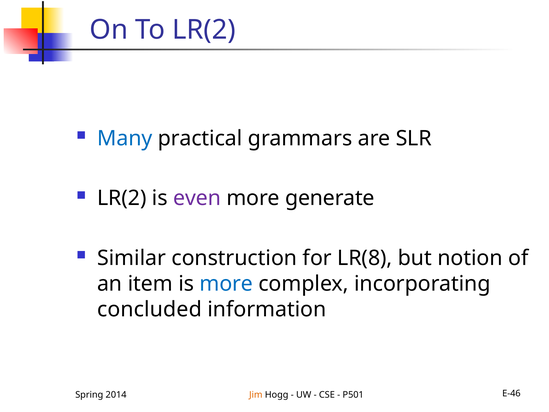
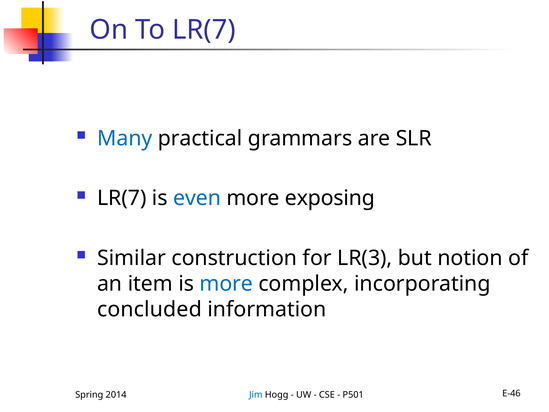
To LR(2: LR(2 -> LR(7 (204, 30)
LR(2: LR(2 -> LR(7 (122, 198)
even colour: purple -> blue (197, 198)
generate: generate -> exposing (330, 198)
LR(8: LR(8 -> LR(3 (365, 258)
Jim colour: orange -> blue (256, 395)
